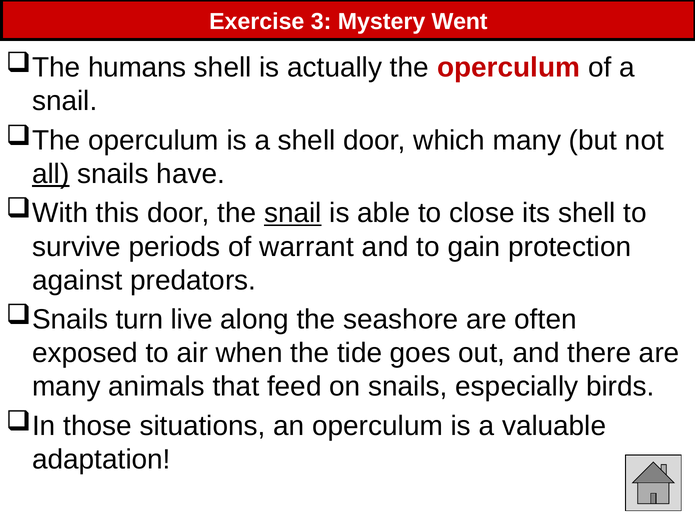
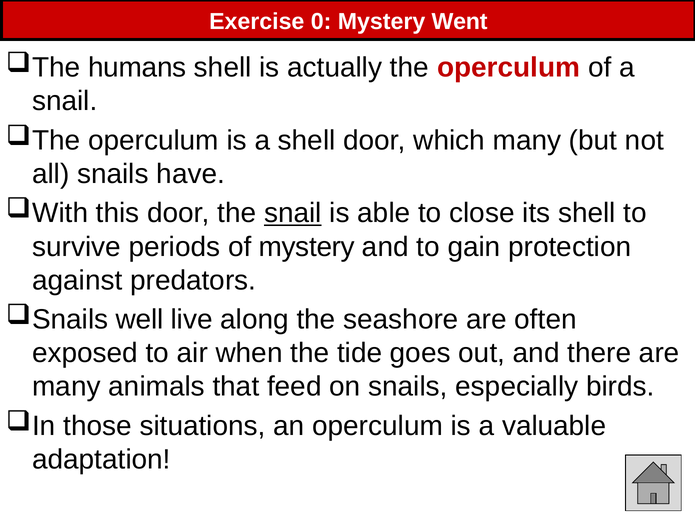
3: 3 -> 0 (321, 21)
all underline: present -> none (51, 174)
of warrant: warrant -> mystery (307, 247)
turn: turn -> well (140, 320)
